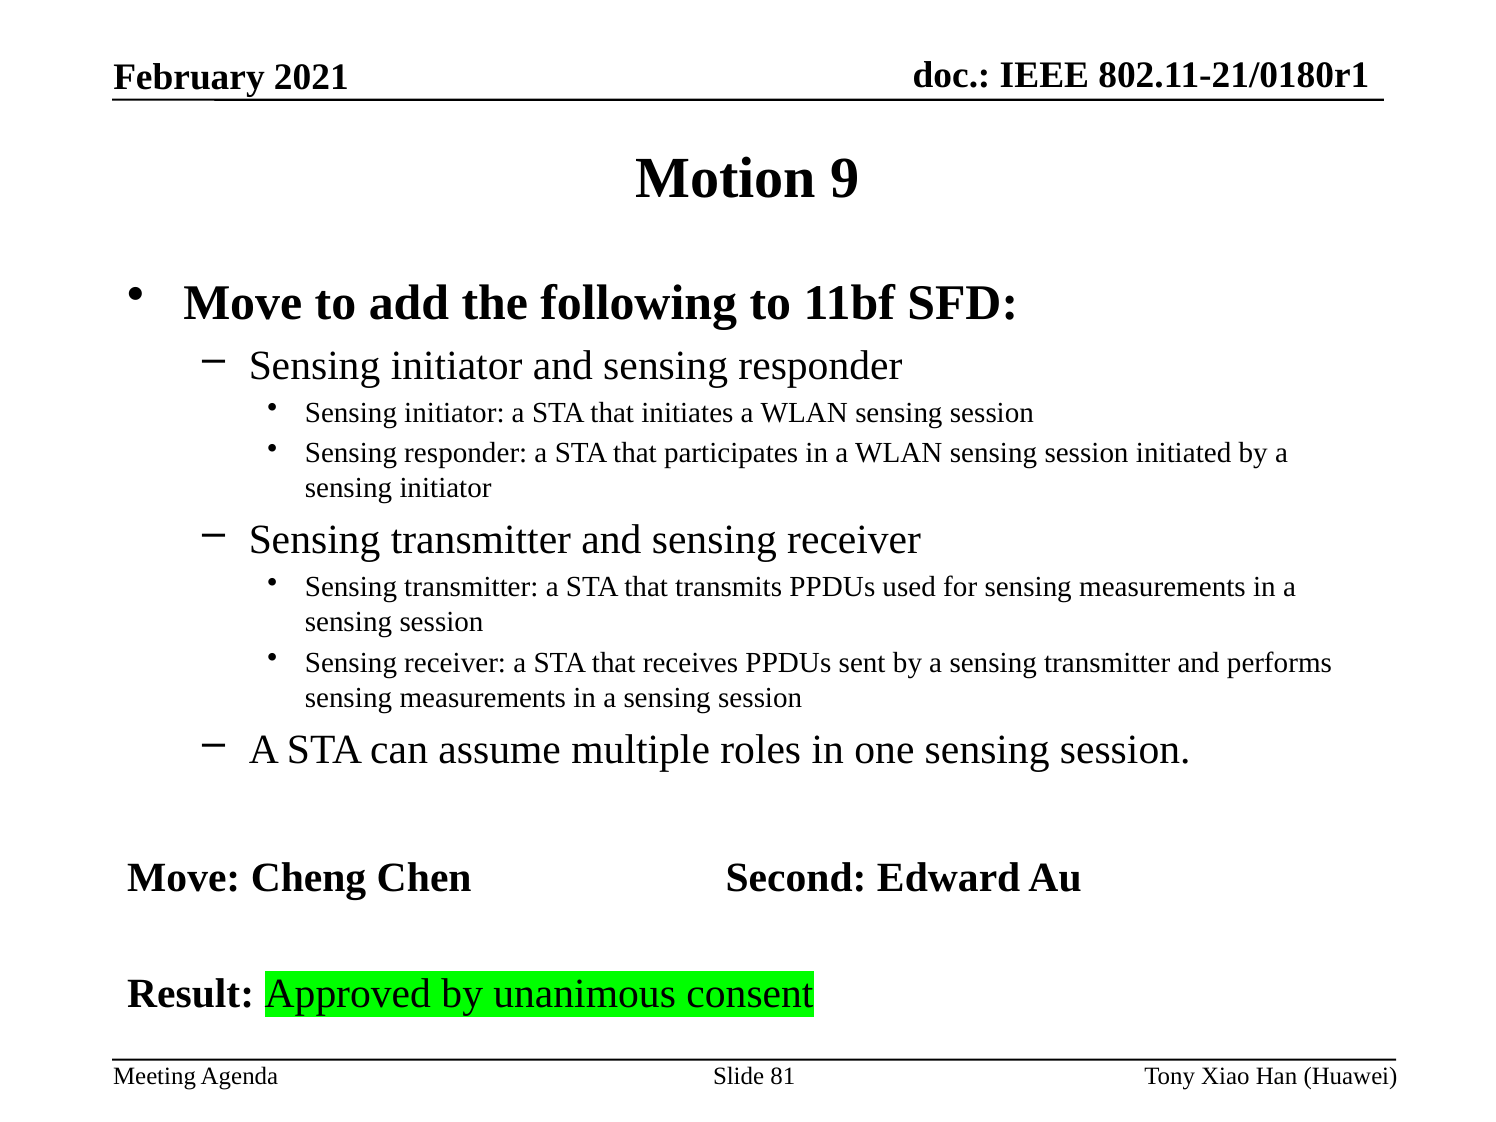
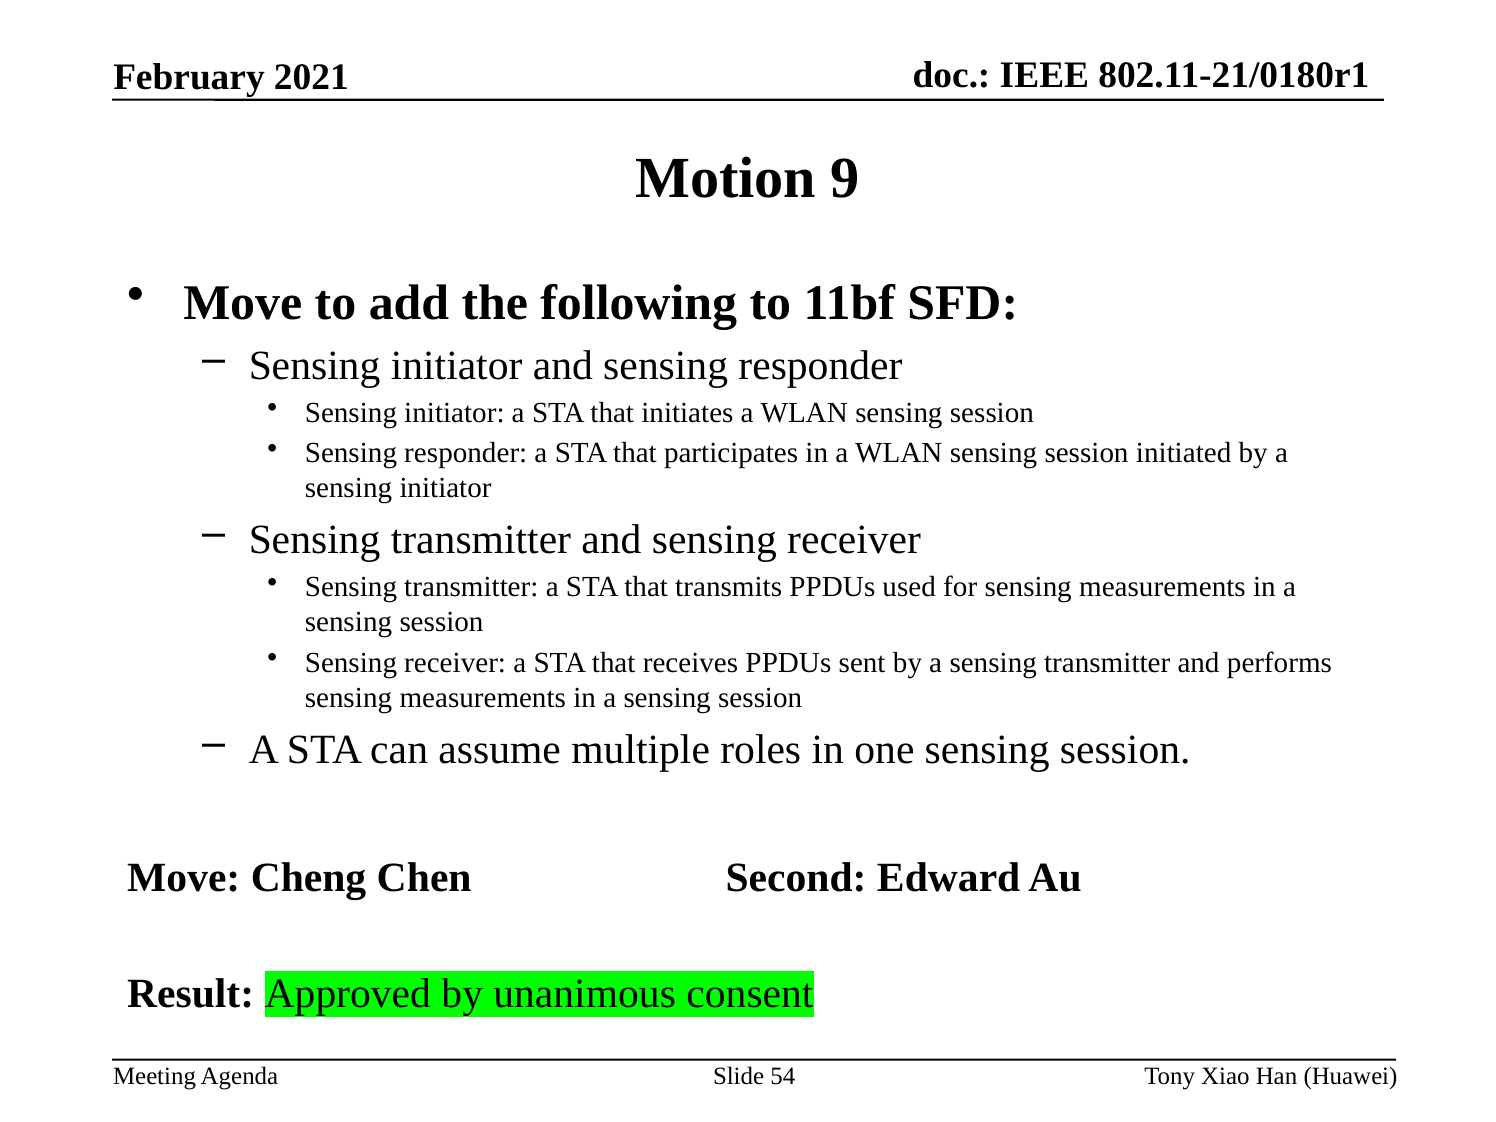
81: 81 -> 54 (783, 1076)
